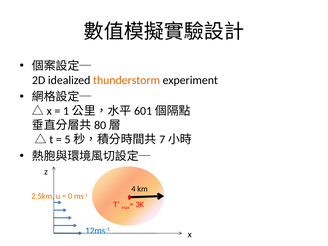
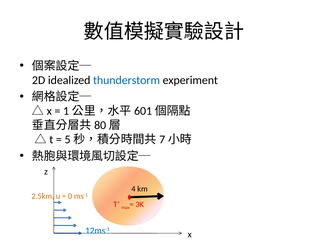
thunderstorm colour: orange -> blue (127, 80)
